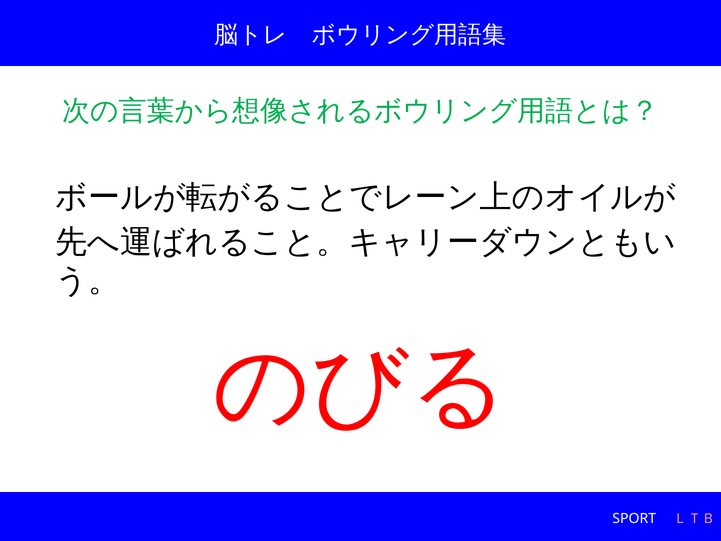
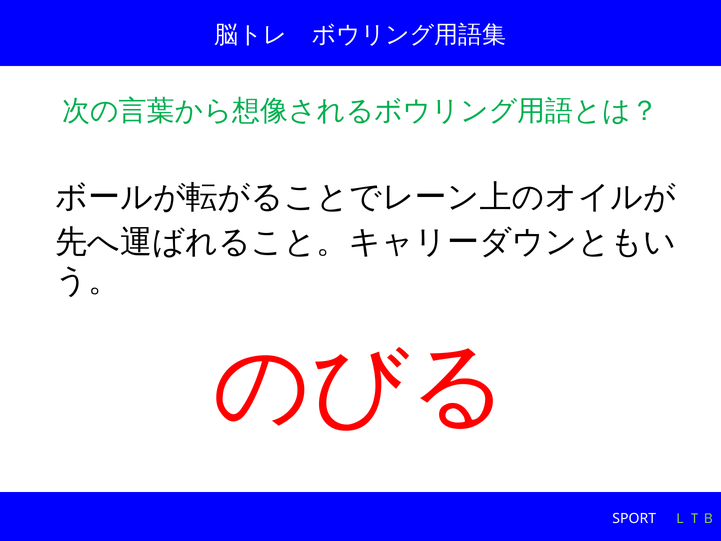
ＬＴＢ colour: pink -> light green (695, 518)
